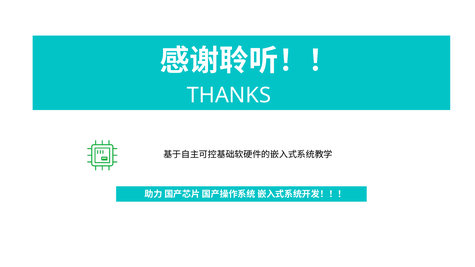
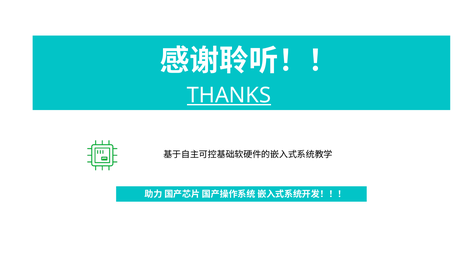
THANKS underline: none -> present (229, 95)
